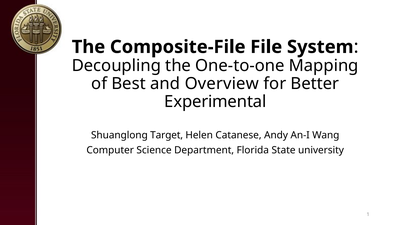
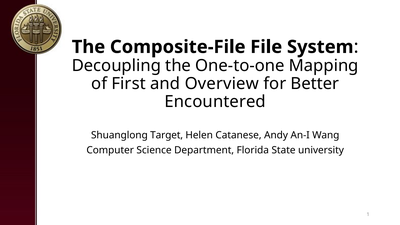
Best: Best -> First (129, 84)
Experimental: Experimental -> Encountered (215, 102)
